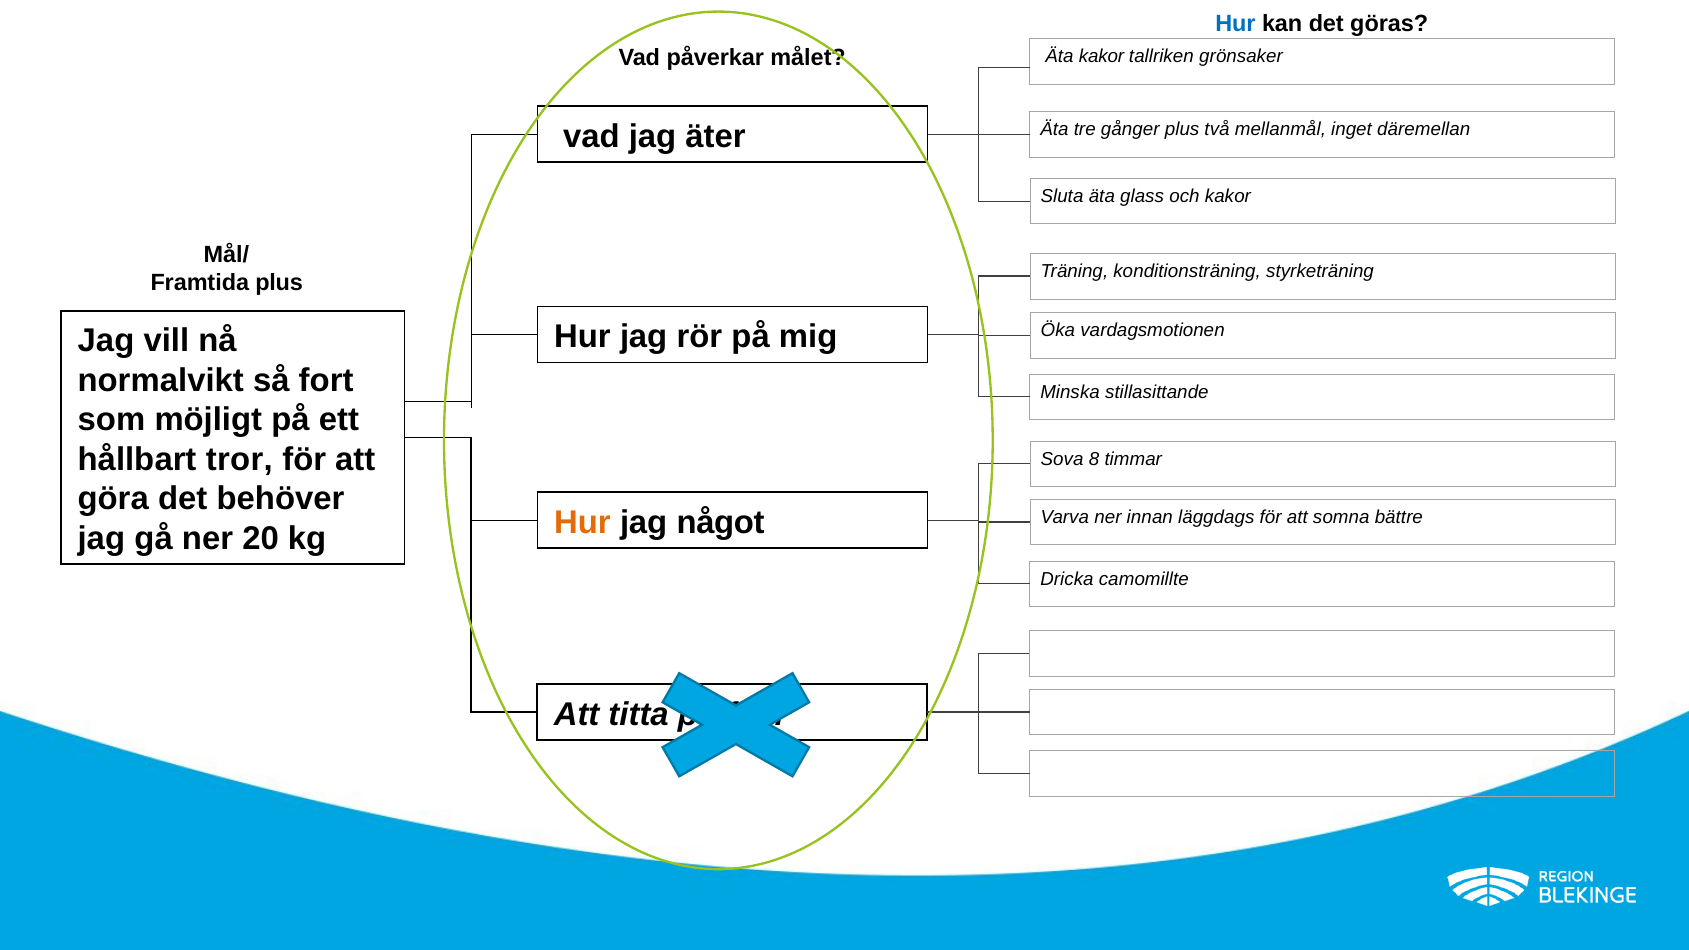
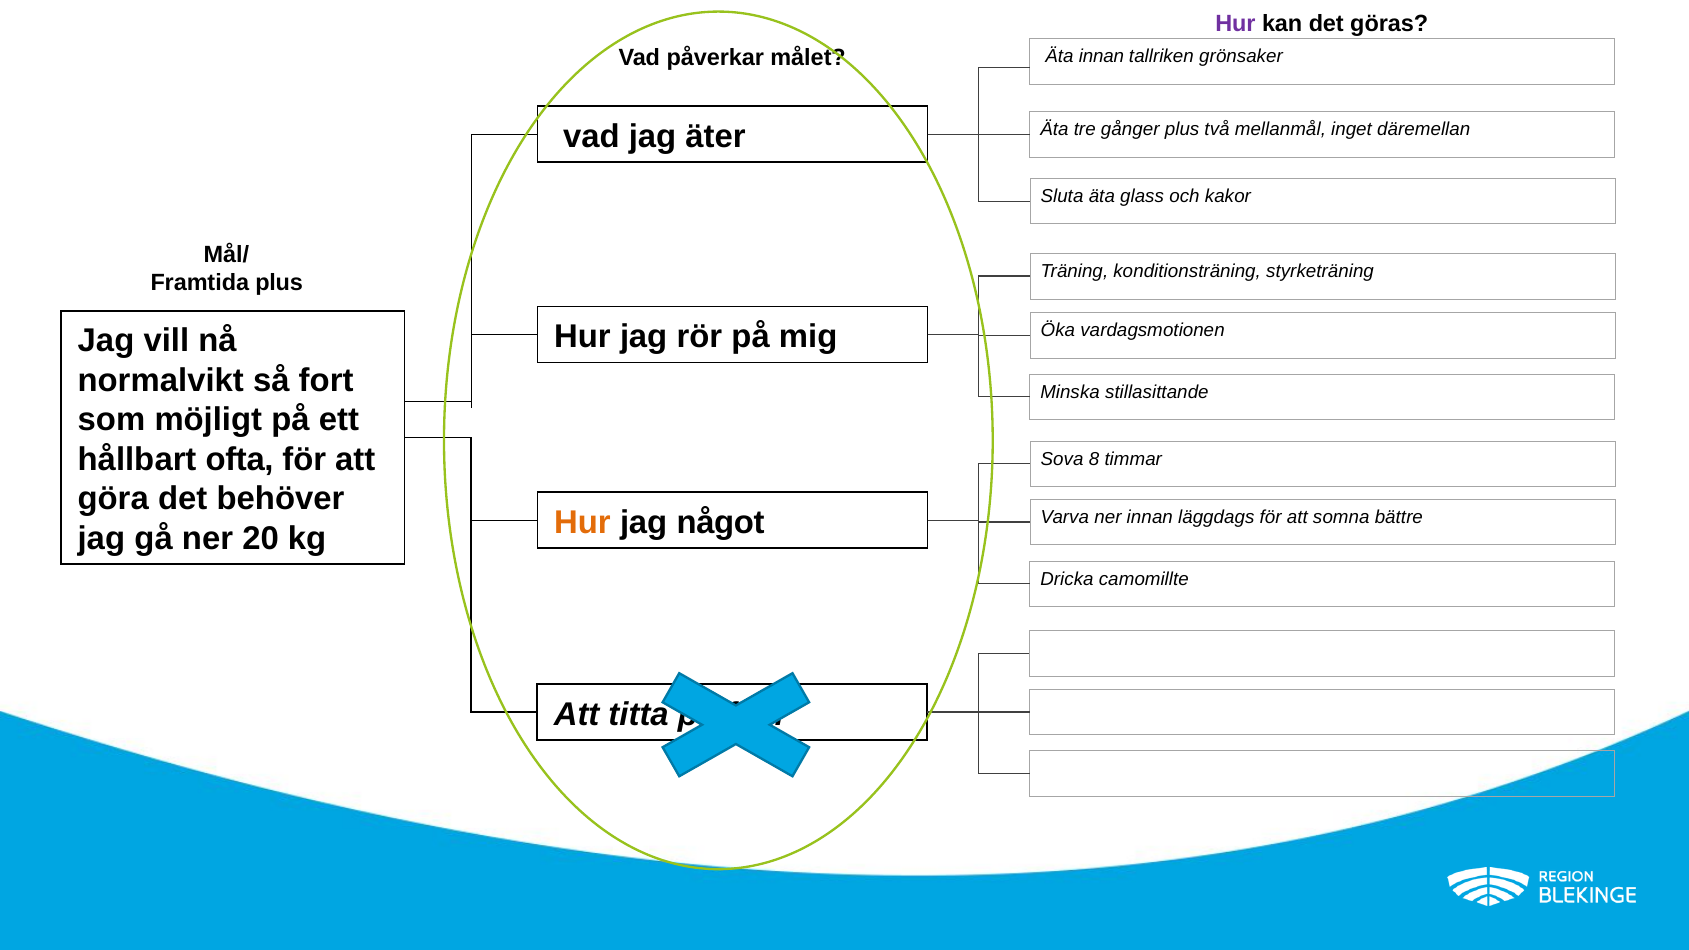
Hur colour: blue -> purple (1235, 24)
Äta kakor: kakor -> innan (1101, 56)
tror: tror -> ofta (240, 459)
